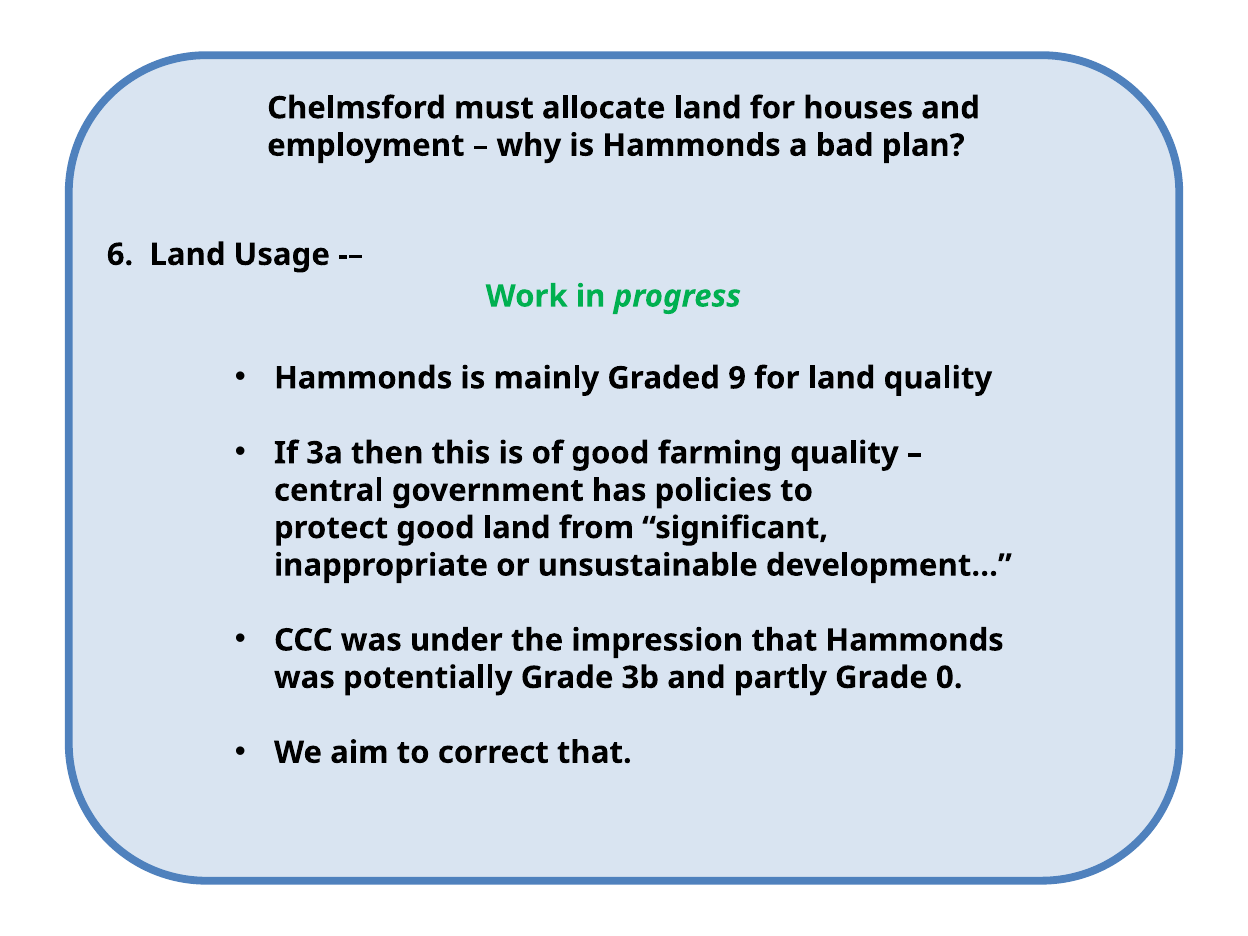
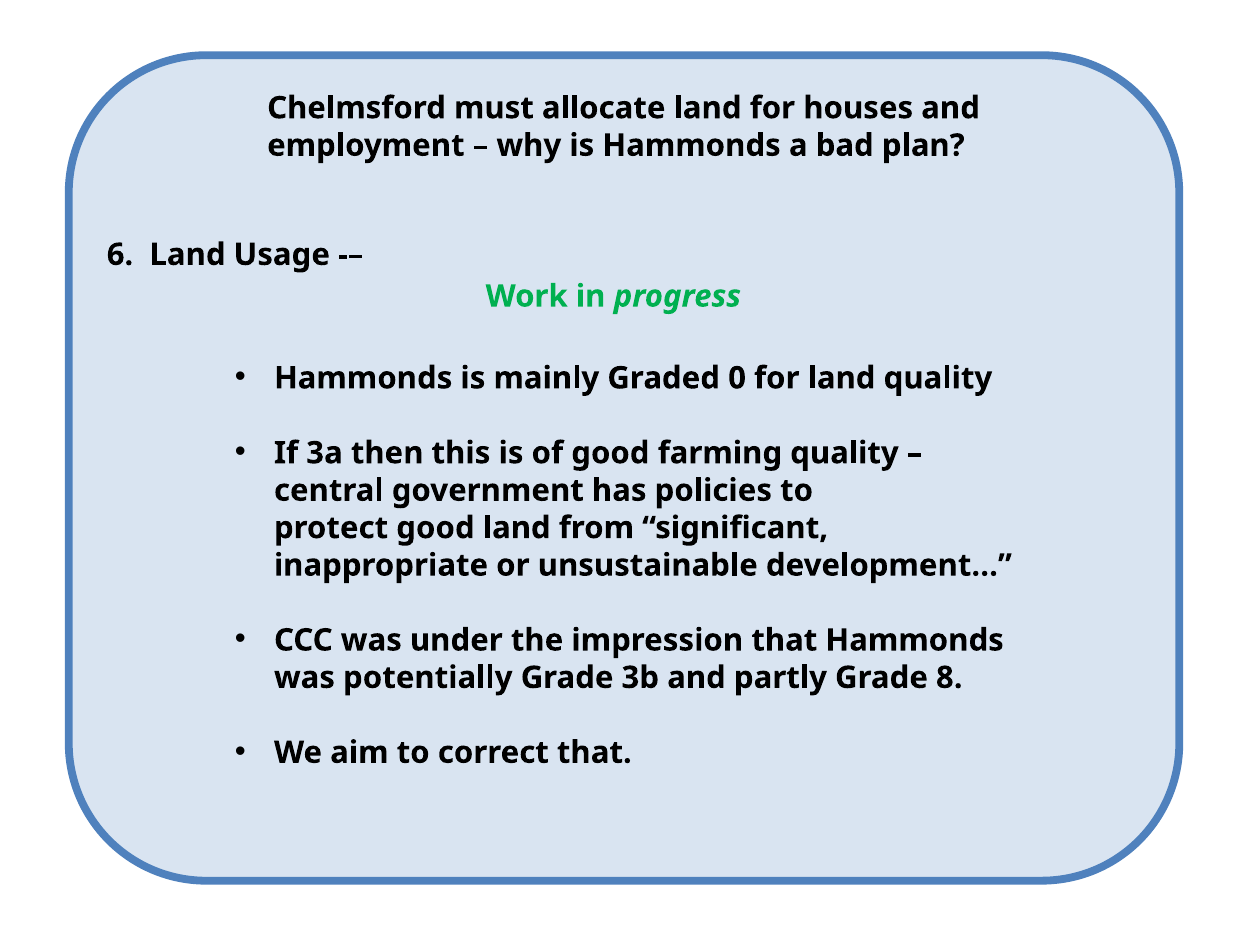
9: 9 -> 0 (737, 378)
0: 0 -> 8 (949, 678)
